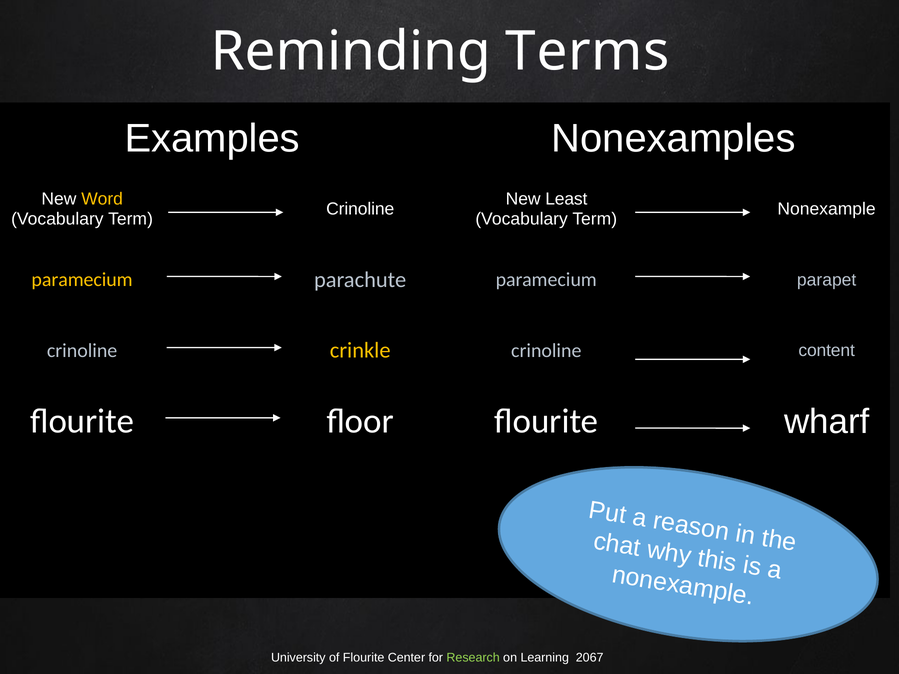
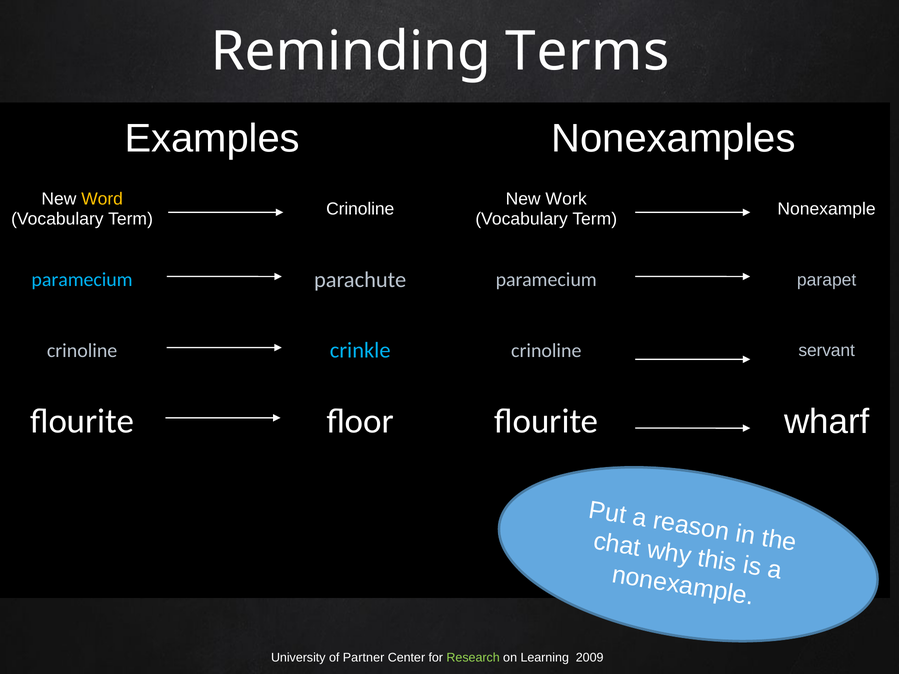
Least: Least -> Work (566, 199)
paramecium colour: yellow -> light blue (82, 280)
crinkle colour: yellow -> light blue (360, 351)
content: content -> servant (827, 351)
of Flourite: Flourite -> Partner (364, 658)
2067: 2067 -> 2009 (590, 658)
